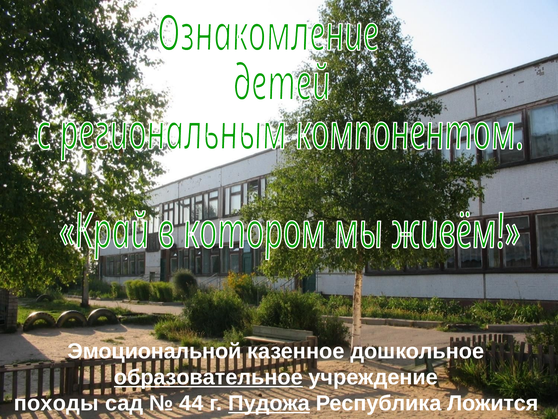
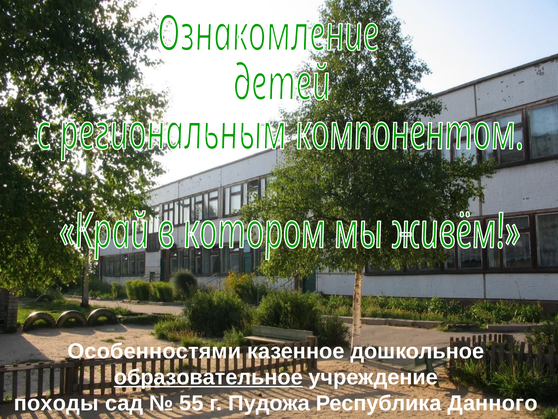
Эмоциональной: Эмоциональной -> Особенностями (154, 351)
44: 44 -> 55 (191, 403)
Пудожа underline: present -> none (269, 403)
Ложится: Ложится -> Данного (493, 403)
